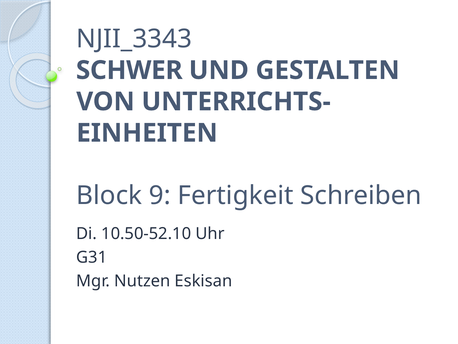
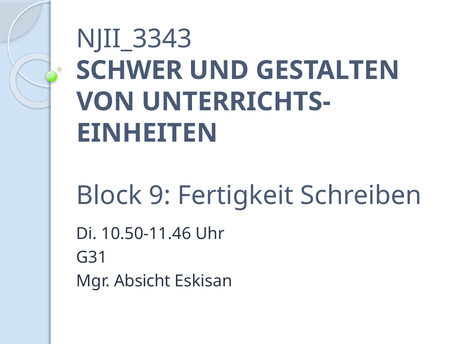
10.50-52.10: 10.50-52.10 -> 10.50-11.46 (146, 233)
Nutzen: Nutzen -> Absicht (142, 281)
